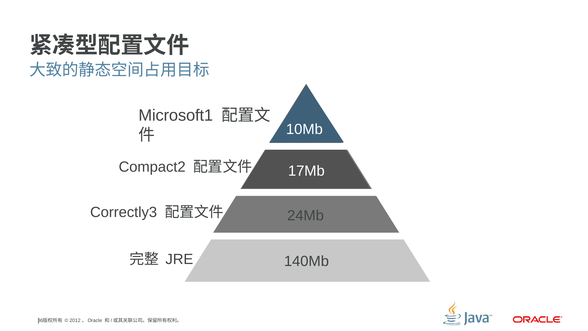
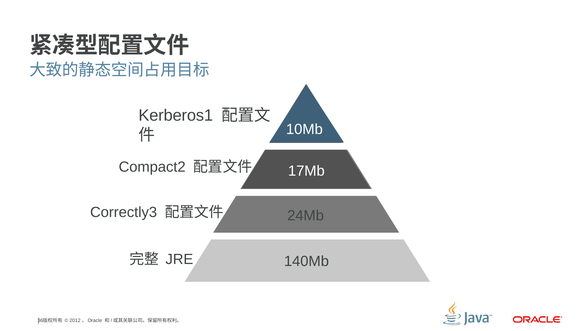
Microsoft1: Microsoft1 -> Kerberos1 (176, 115)
